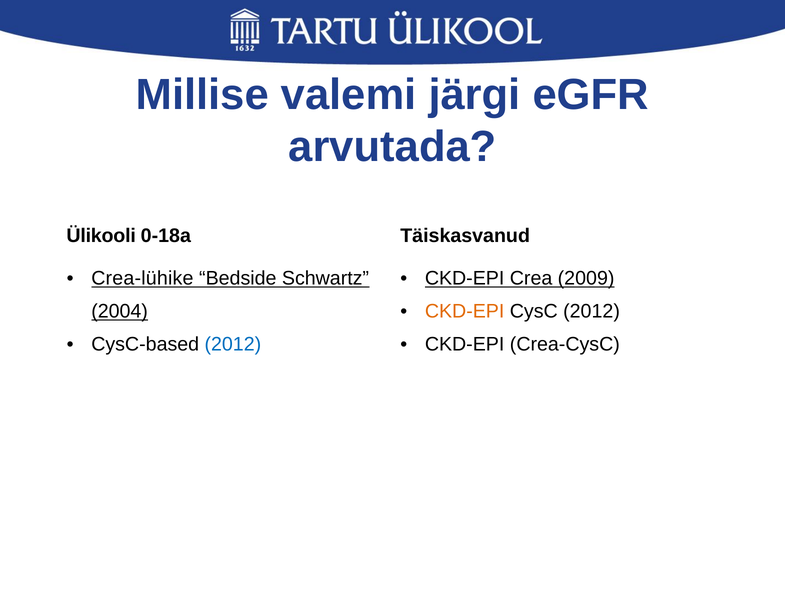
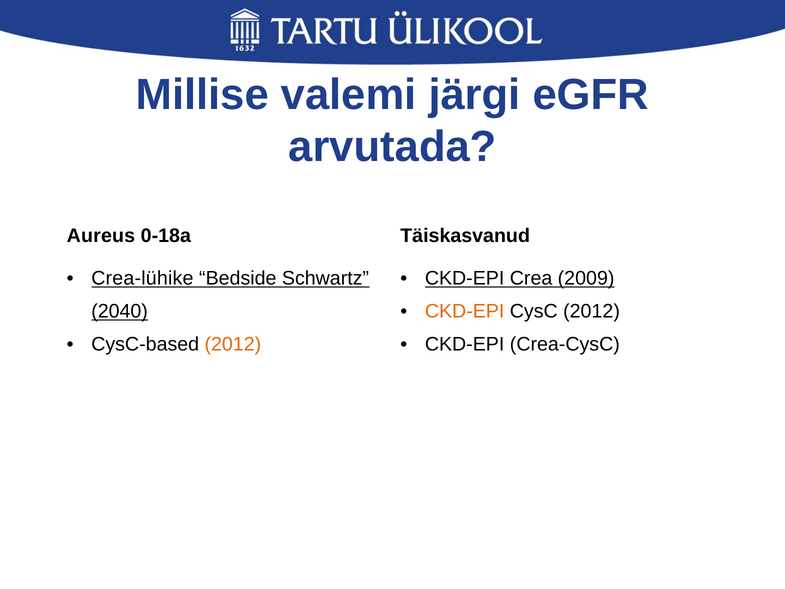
Ülikooli: Ülikooli -> Aureus (101, 235)
2004: 2004 -> 2040 (120, 311)
2012 colour: blue -> orange (233, 344)
